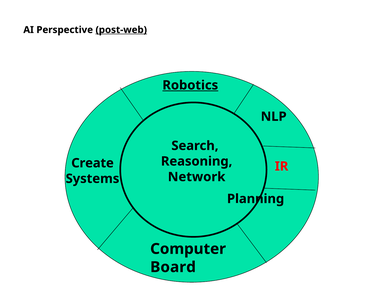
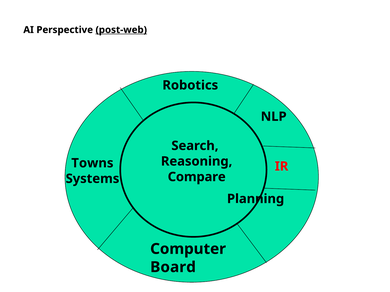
Robotics underline: present -> none (190, 85)
Create: Create -> Towns (92, 163)
Network: Network -> Compare (197, 177)
